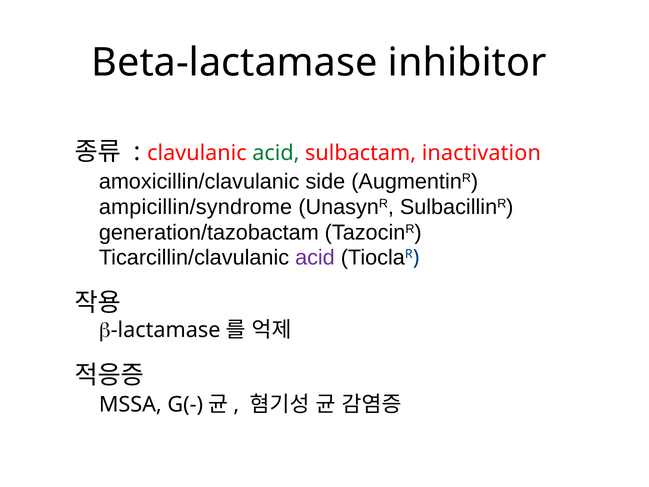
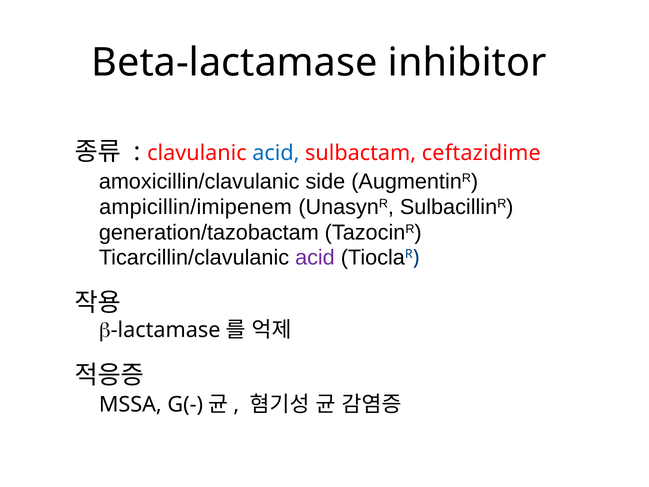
acid colour: green -> blue (276, 153)
inactivation: inactivation -> ceftazidime (481, 153)
ampicillin/syndrome: ampicillin/syndrome -> ampicillin/imipenem (195, 207)
